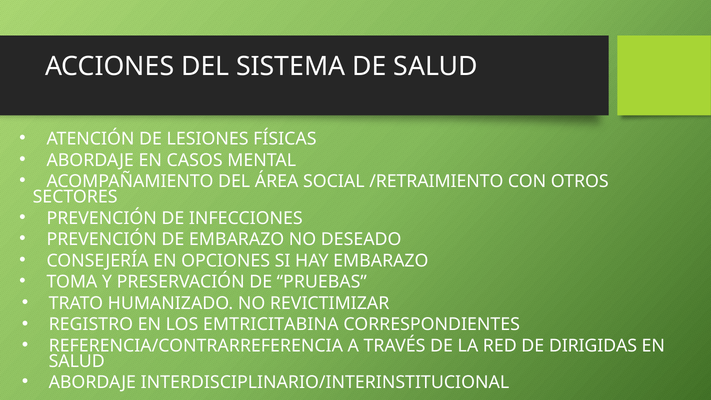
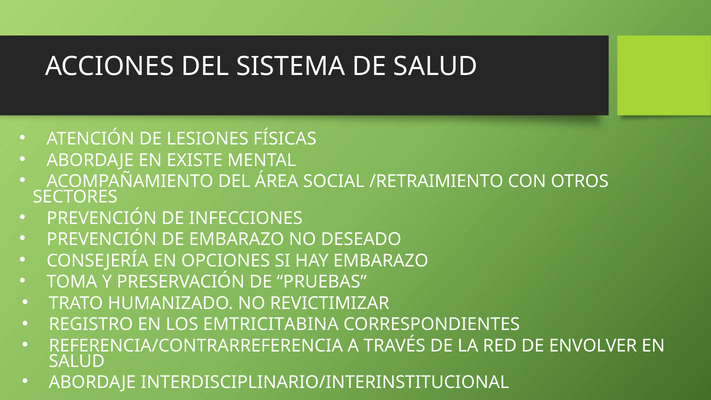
CASOS: CASOS -> EXISTE (195, 160)
DIRIGIDAS: DIRIGIDAS -> ENVOLVER (593, 346)
